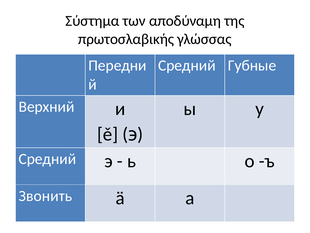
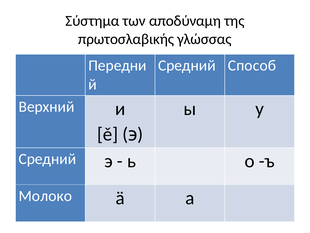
Губные: Губные -> Способ (252, 65)
Звонить: Звонить -> Молоко (45, 195)
